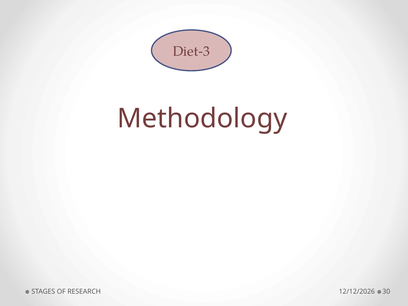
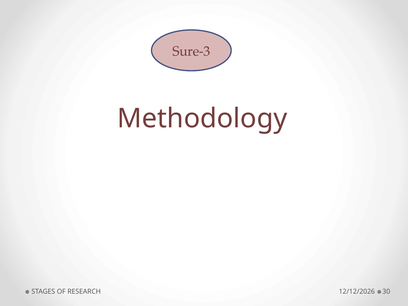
Diet-3: Diet-3 -> Sure-3 (191, 51)
